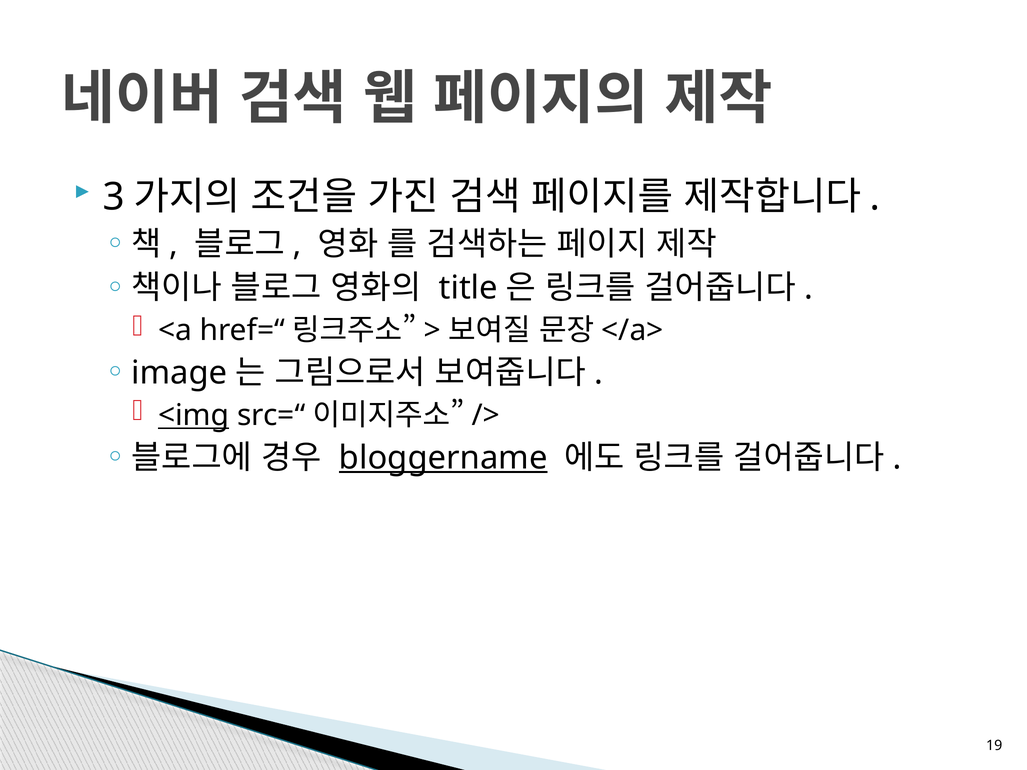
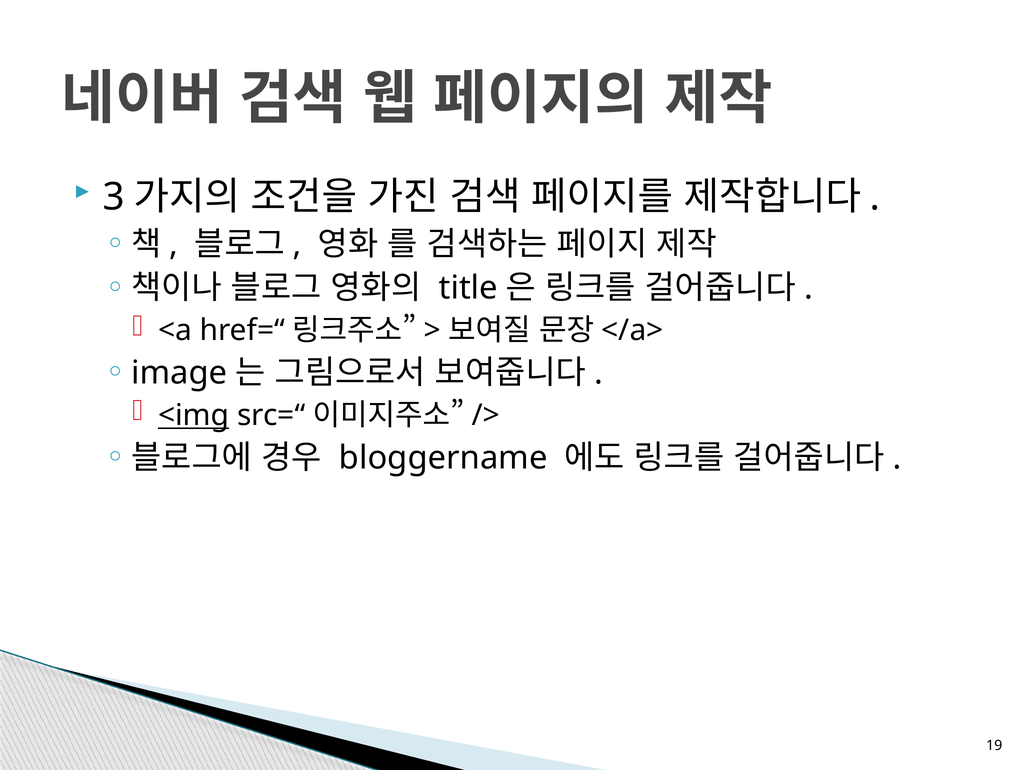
bloggername underline: present -> none (443, 458)
